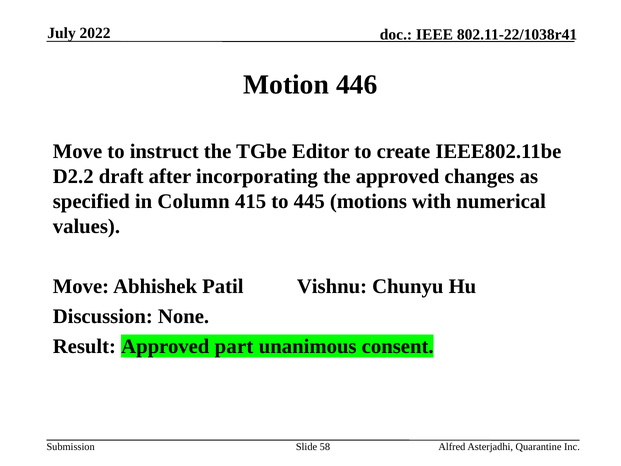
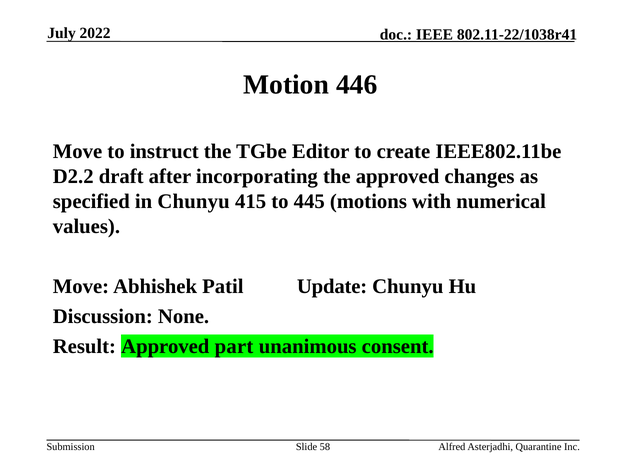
in Column: Column -> Chunyu (194, 201)
Vishnu: Vishnu -> Update (332, 286)
